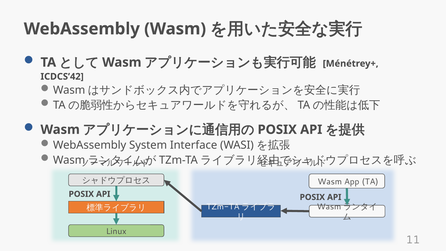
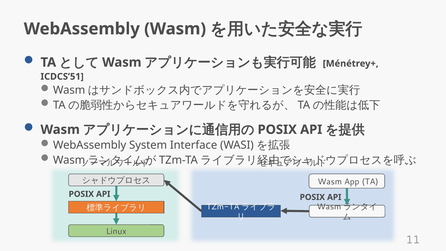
ICDCS’42: ICDCS’42 -> ICDCS’51 (62, 77)
